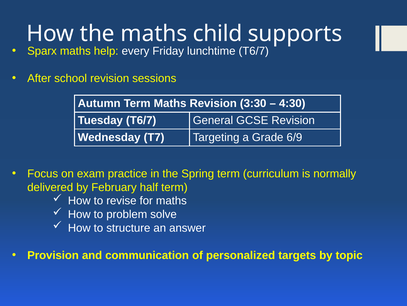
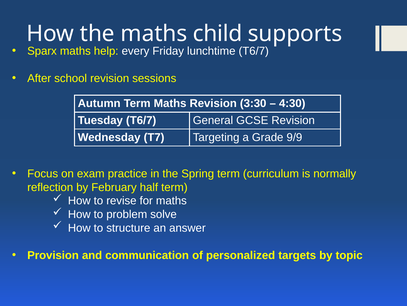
6/9: 6/9 -> 9/9 (294, 137)
delivered: delivered -> reflection (50, 187)
